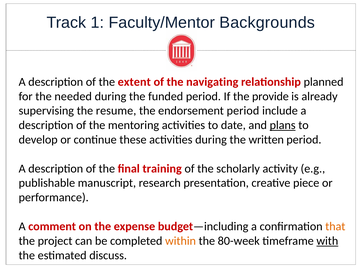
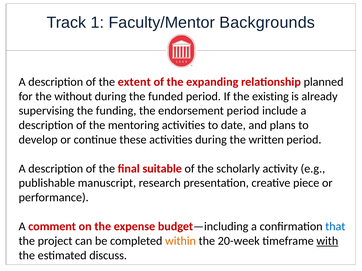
navigating: navigating -> expanding (212, 82)
needed: needed -> without (73, 96)
provide: provide -> existing (270, 96)
resume: resume -> funding (116, 111)
plans underline: present -> none (283, 125)
training: training -> suitable (162, 169)
that colour: orange -> blue (335, 227)
80-week: 80-week -> 20-week (239, 241)
